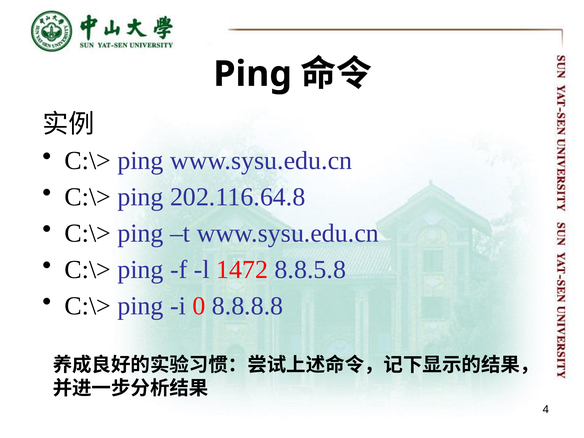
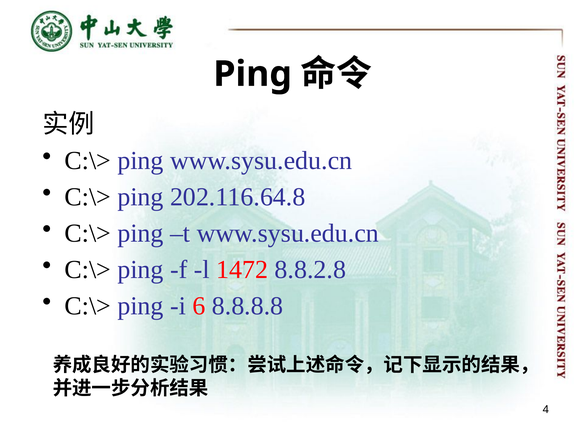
8.8.5.8: 8.8.5.8 -> 8.8.2.8 (310, 270)
0: 0 -> 6 (199, 306)
